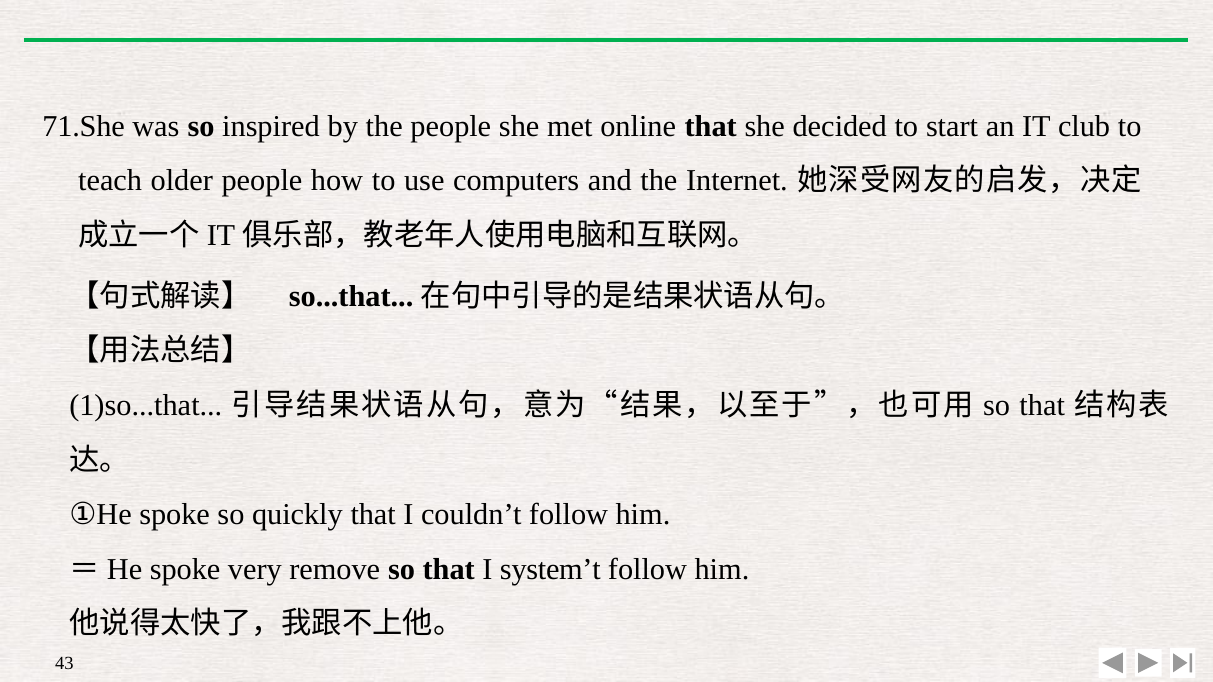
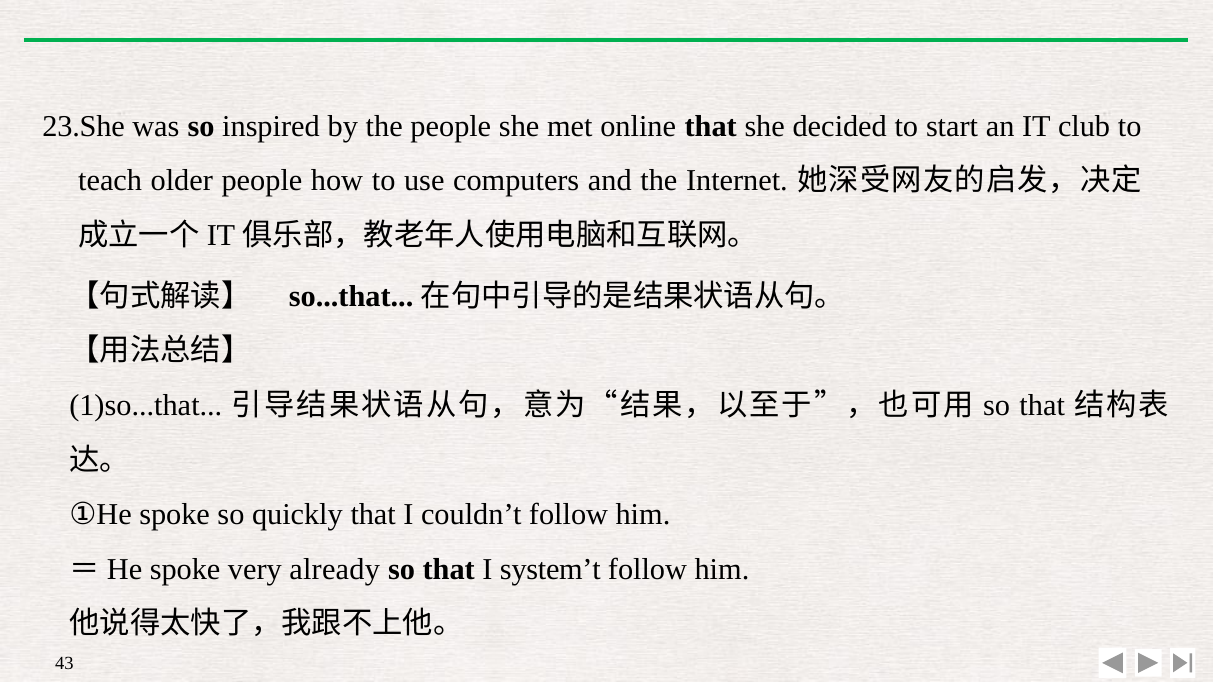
71.She: 71.She -> 23.She (84, 126)
remove: remove -> already (335, 569)
